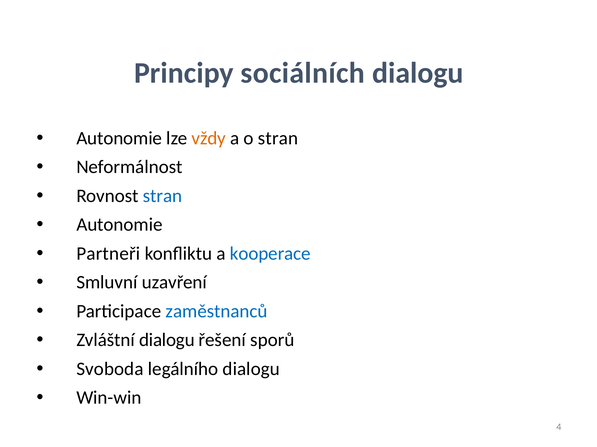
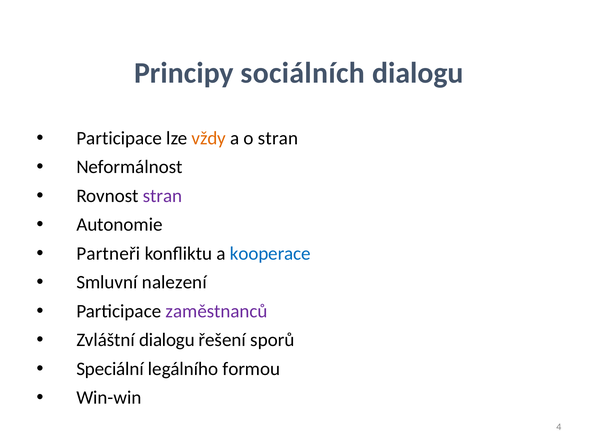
Autonomie: Autonomie -> Participace (119, 138)
stran colour: blue -> purple (162, 196)
uzavření: uzavření -> nalezení (174, 283)
zaměstnanců colour: blue -> purple (217, 312)
Svoboda: Svoboda -> Speciální (110, 369)
legálního dialogu: dialogu -> formou (251, 369)
